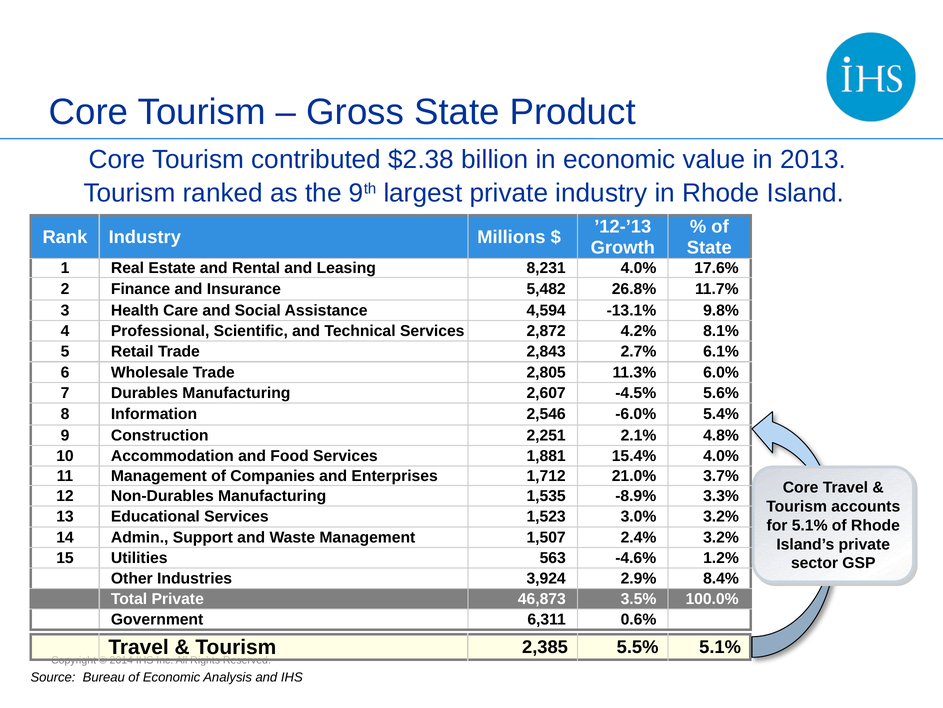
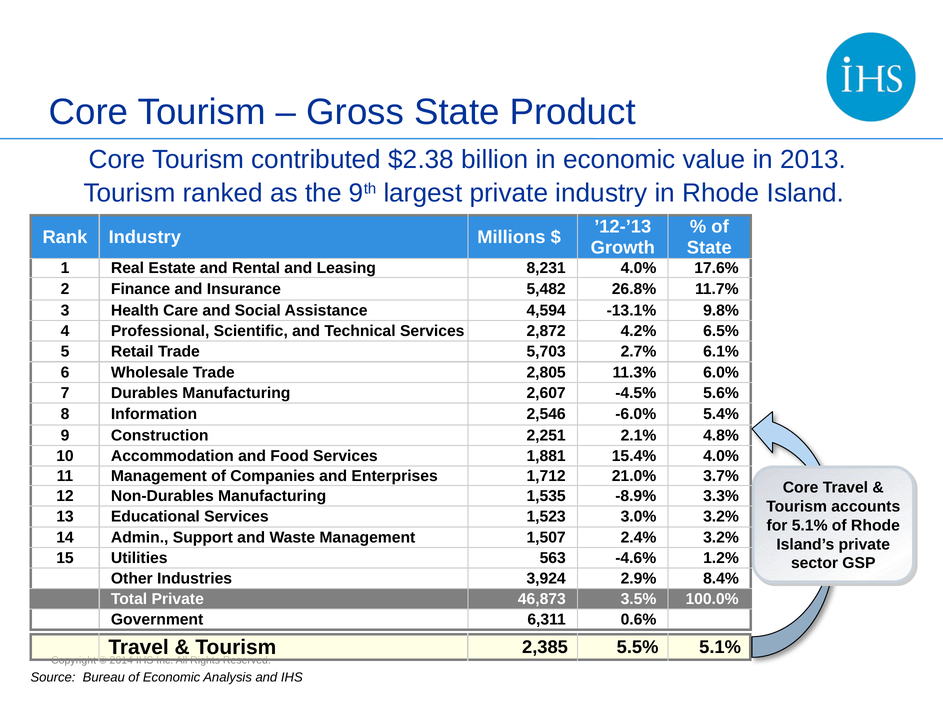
8.1%: 8.1% -> 6.5% (721, 331)
2,843: 2,843 -> 5,703 (546, 351)
